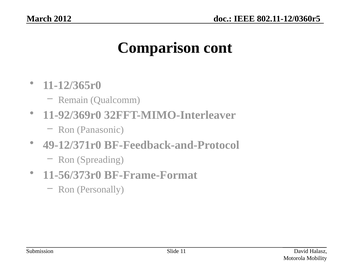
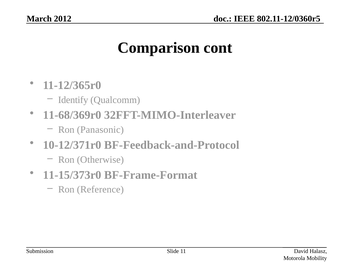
Remain: Remain -> Identify (73, 100)
11-92/369r0: 11-92/369r0 -> 11-68/369r0 (72, 115)
49-12/371r0: 49-12/371r0 -> 10-12/371r0 (72, 145)
Spreading: Spreading -> Otherwise (100, 160)
11-56/373r0: 11-56/373r0 -> 11-15/373r0 (72, 175)
Personally: Personally -> Reference (100, 190)
